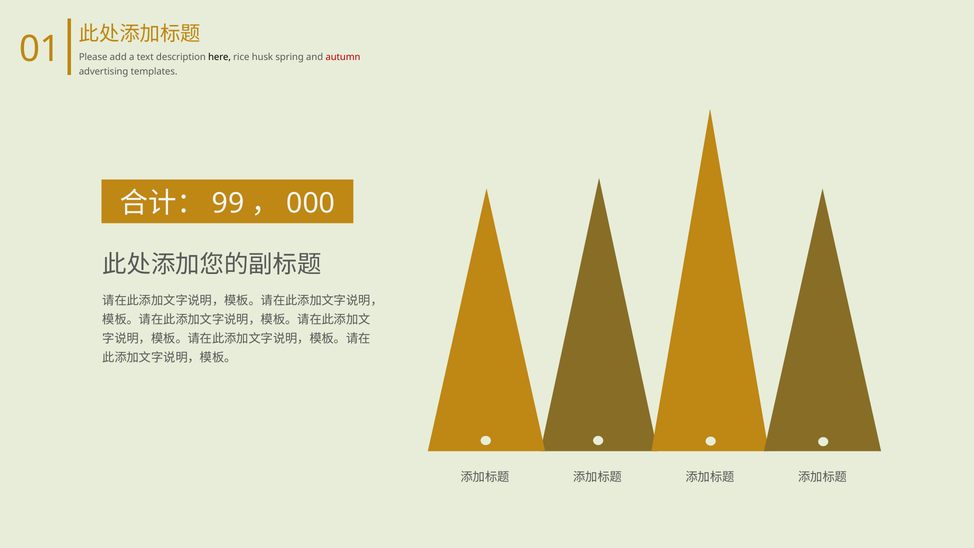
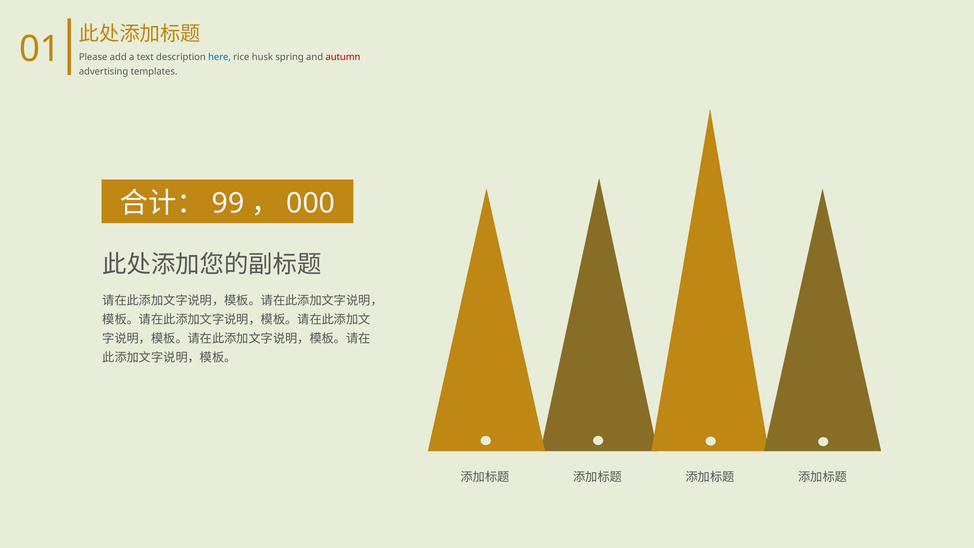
here colour: black -> blue (220, 57)
